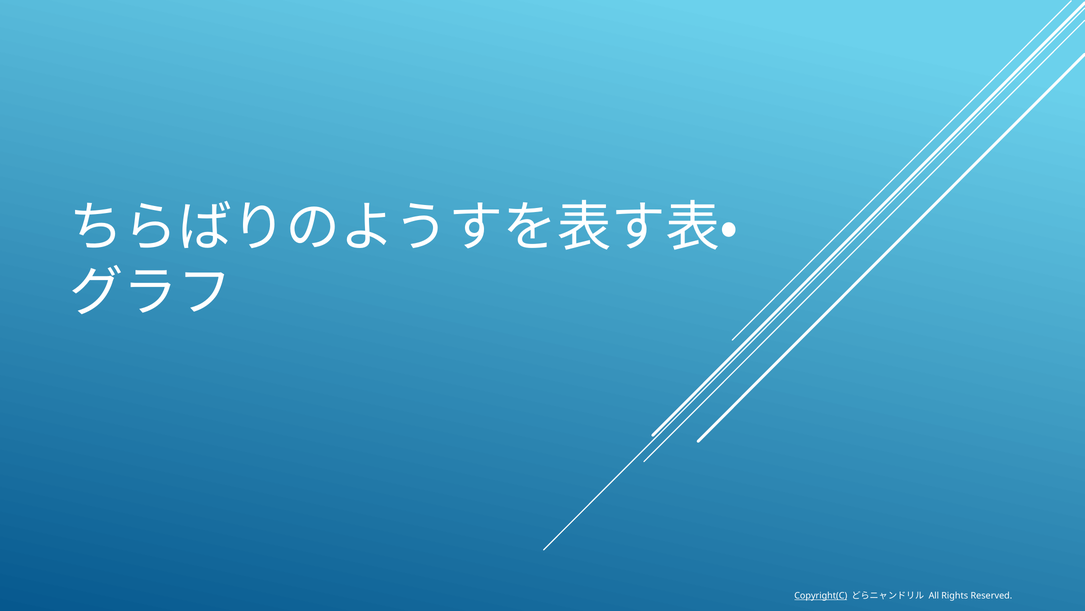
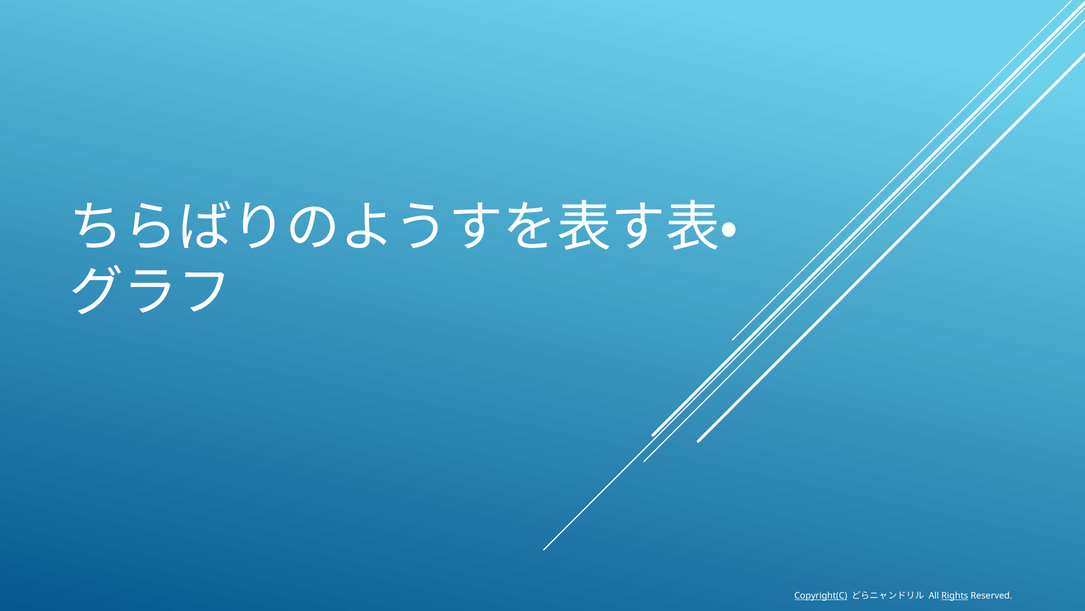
Rights underline: none -> present (955, 595)
